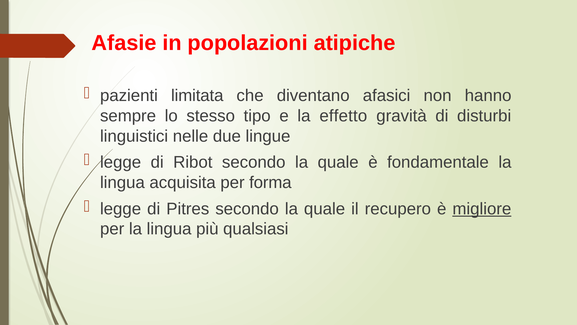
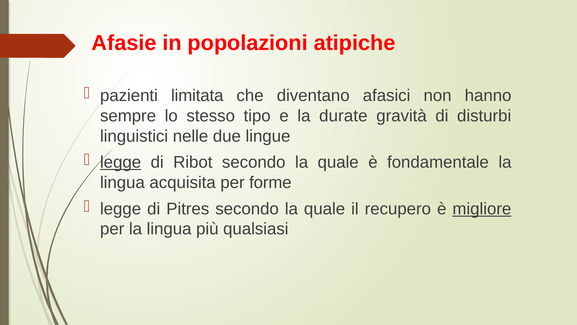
effetto: effetto -> durate (343, 116)
legge underline: none -> present (121, 162)
forma: forma -> forme (270, 182)
